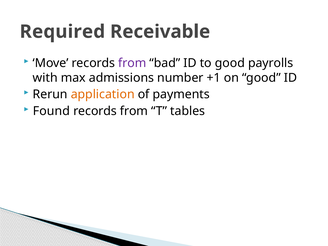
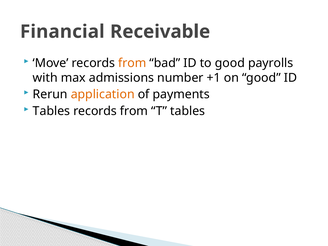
Required: Required -> Financial (62, 32)
from colour: purple -> orange (132, 63)
Found: Found -> Tables (51, 111)
